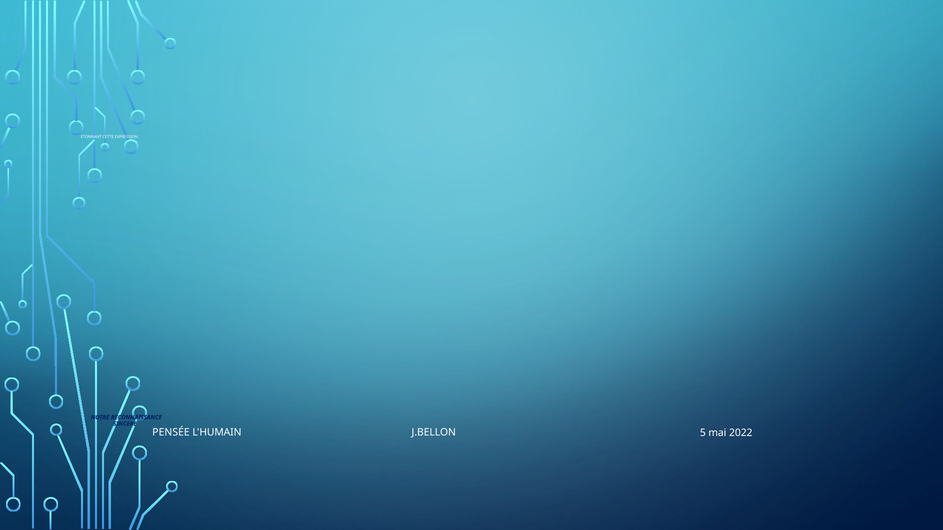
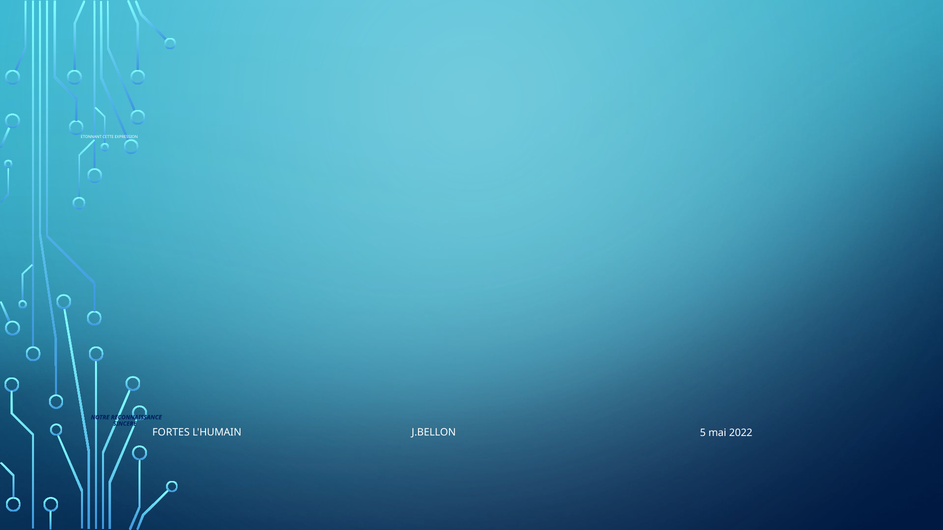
PENSÉE: PENSÉE -> FORTES (171, 432)
